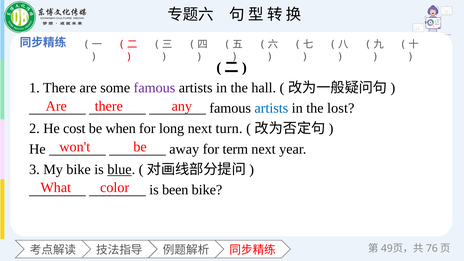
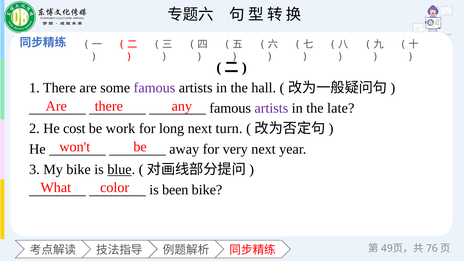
artists colour: blue -> purple (271, 108)
lost: lost -> late (341, 108)
when: when -> work (121, 129)
term: term -> very (235, 149)
